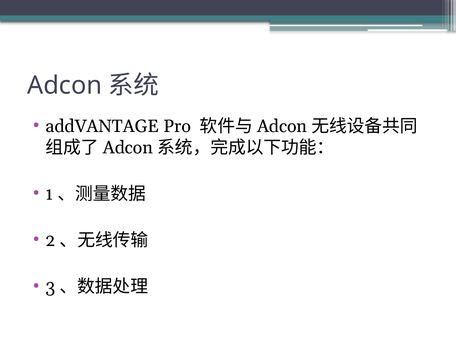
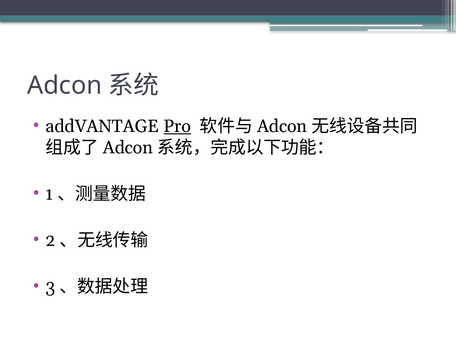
Pro underline: none -> present (177, 126)
